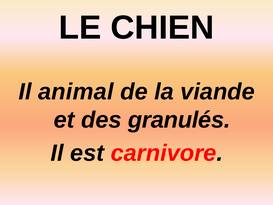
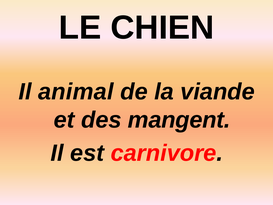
granulés: granulés -> mangent (179, 120)
